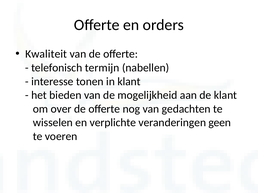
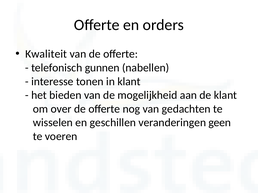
termijn: termijn -> gunnen (102, 68)
verplichte: verplichte -> geschillen (113, 123)
